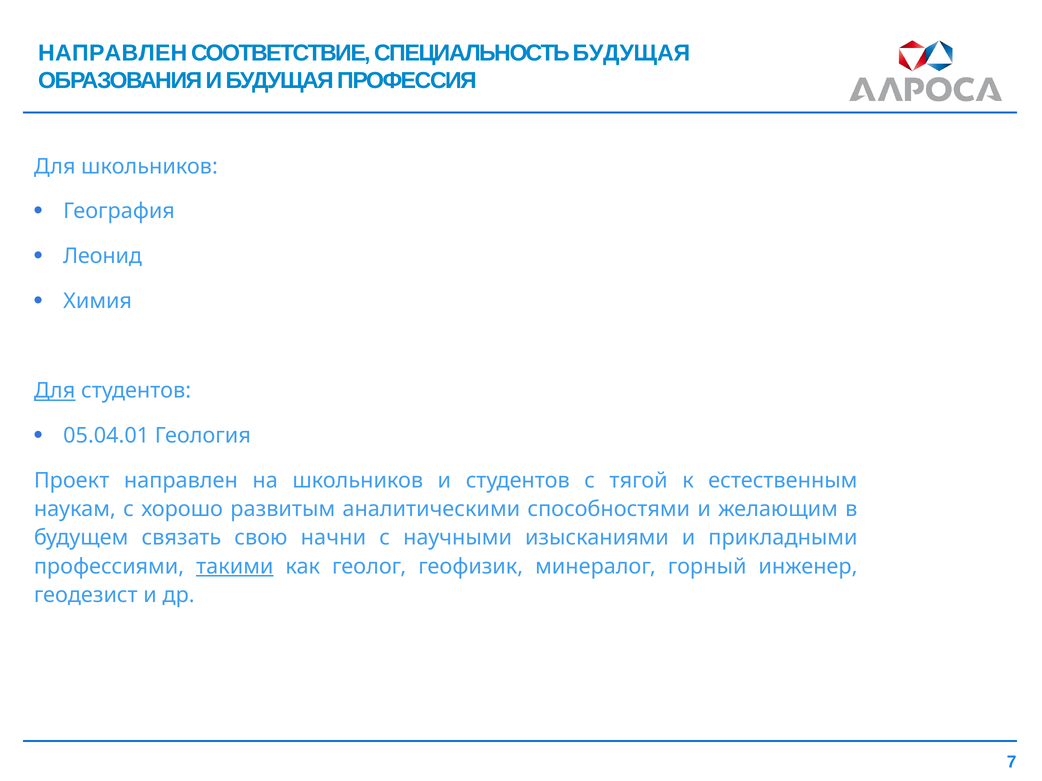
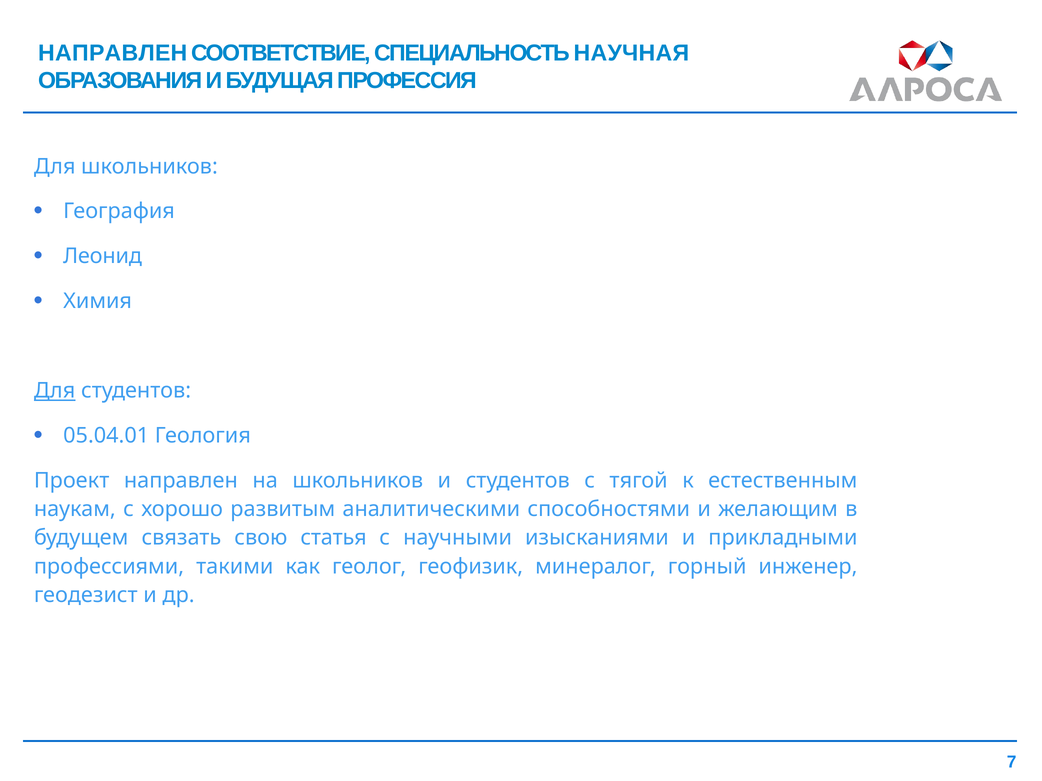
СПЕЦИАЛЬНОСТЬ БУДУЩАЯ: БУДУЩАЯ -> НАУЧНАЯ (631, 53)
начни: начни -> статья (334, 538)
такими underline: present -> none (235, 567)
